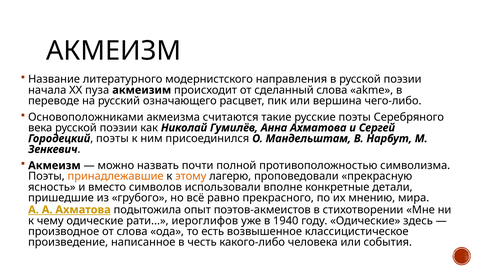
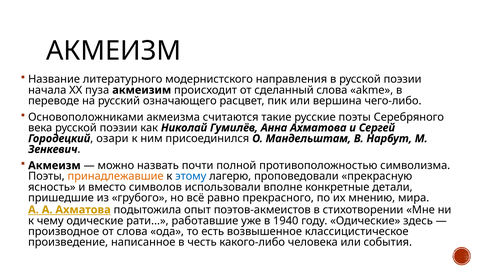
поэты: поэты -> озари (112, 139)
этому colour: orange -> blue (191, 176)
иероглифов: иероглифов -> работавшие (205, 221)
